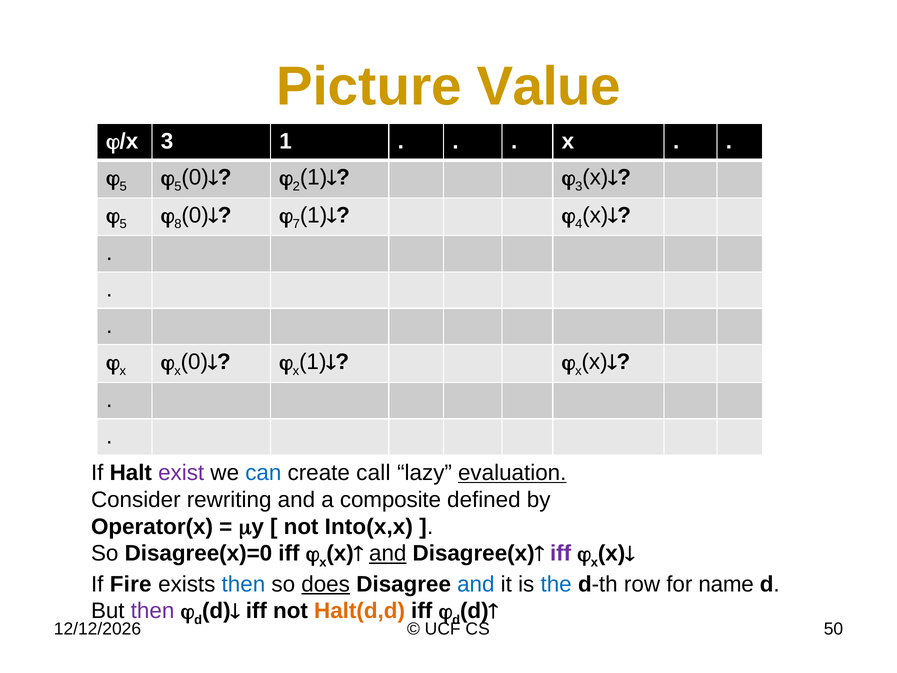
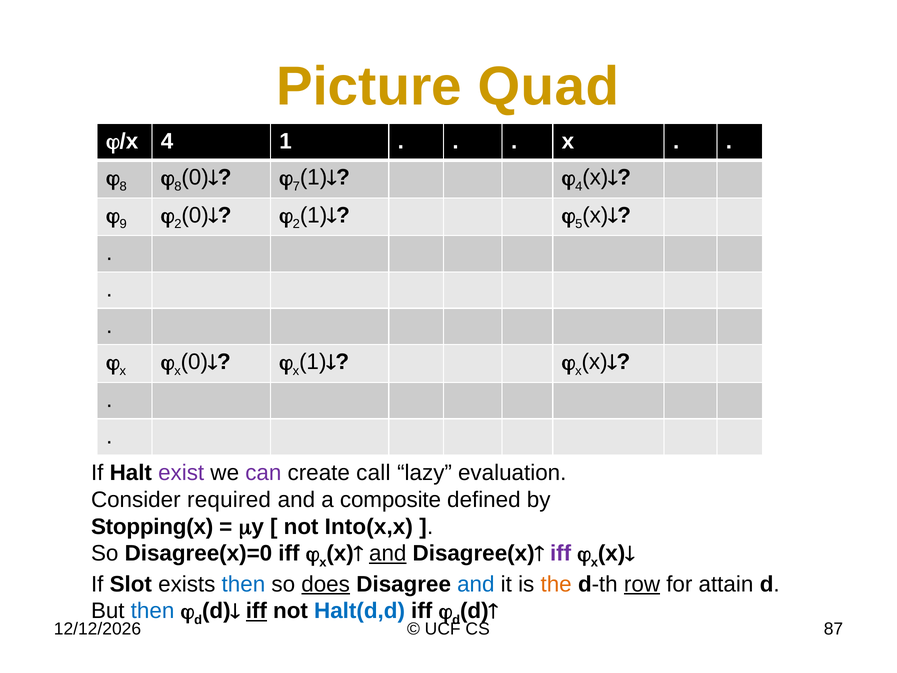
Value: Value -> Quad (548, 87)
/x 3: 3 -> 4 (167, 141)
5: 5 -> 8 (123, 186)
5: 5 -> 8 (178, 186)
2: 2 -> 7 (296, 186)
3: 3 -> 4 (579, 186)
5: 5 -> 9 (123, 224)
8: 8 -> 2 (178, 224)
7: 7 -> 2 (296, 224)
4: 4 -> 5 (579, 224)
can colour: blue -> purple (263, 473)
evaluation underline: present -> none (512, 473)
rewriting: rewriting -> required (229, 500)
Operator(x: Operator(x -> Stopping(x (152, 526)
Fire: Fire -> Slot (131, 584)
the colour: blue -> orange (556, 584)
row underline: none -> present (642, 584)
name: name -> attain (726, 584)
then colour: purple -> blue (153, 611)
iff underline: none -> present (256, 611)
Halt(d,d colour: orange -> blue (360, 611)
50: 50 -> 87 (833, 629)
